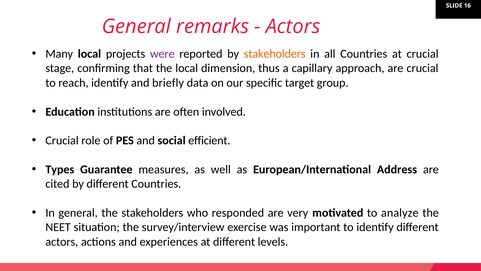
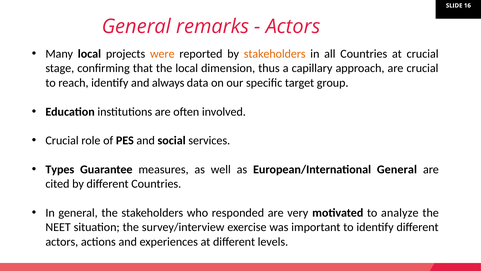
were colour: purple -> orange (162, 54)
briefly: briefly -> always (168, 83)
efficient: efficient -> services (209, 140)
European/International Address: Address -> General (397, 169)
